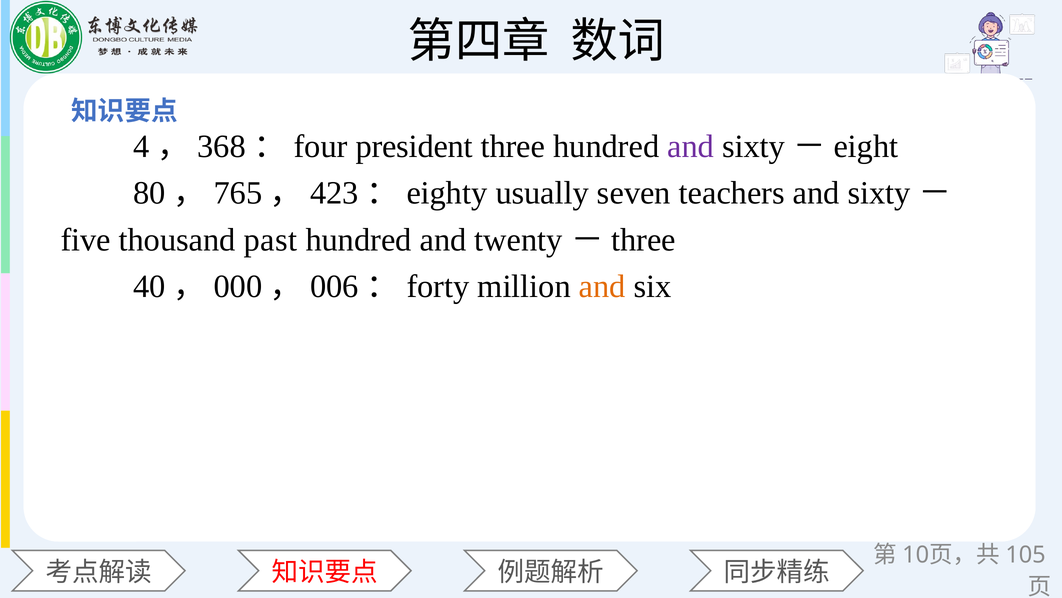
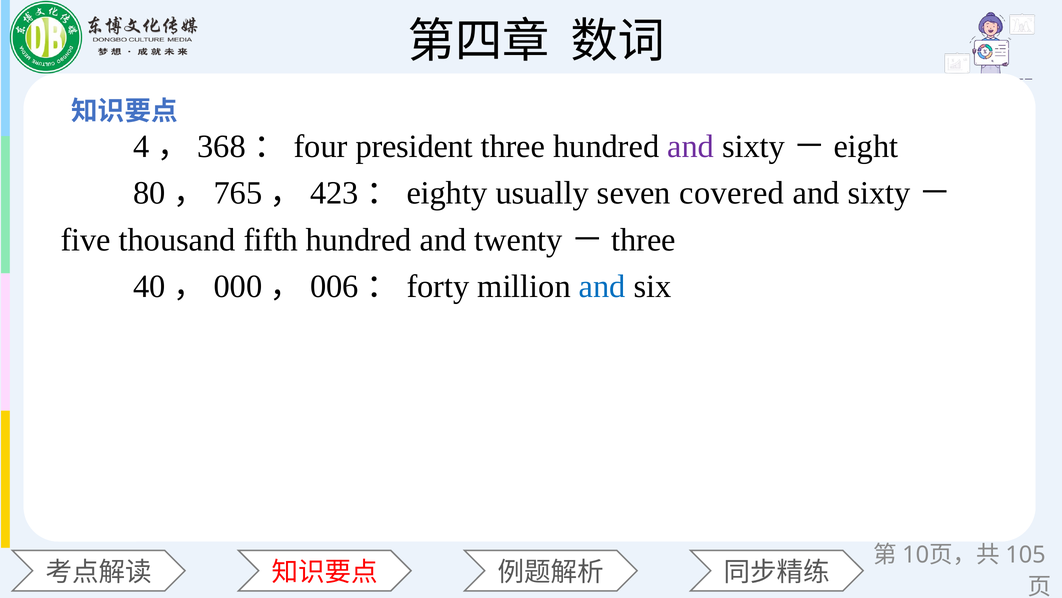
teachers: teachers -> covered (732, 193)
past: past -> fifth (271, 240)
and colour: orange -> blue (602, 286)
